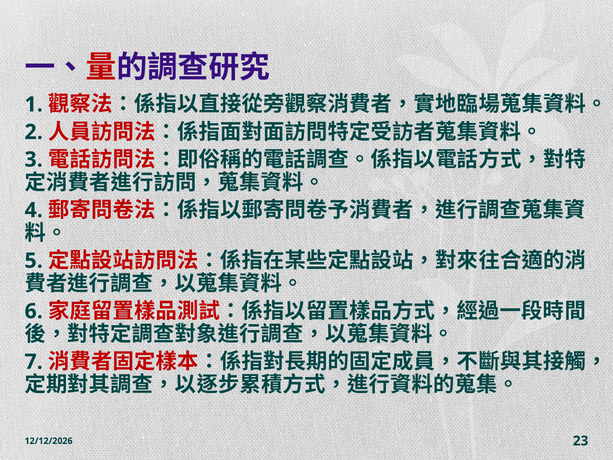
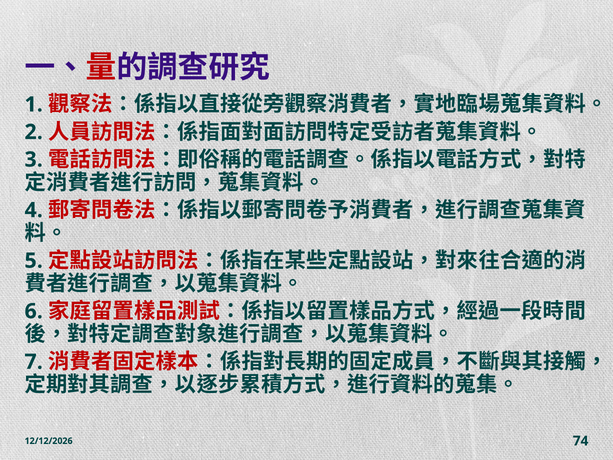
23: 23 -> 74 (581, 441)
